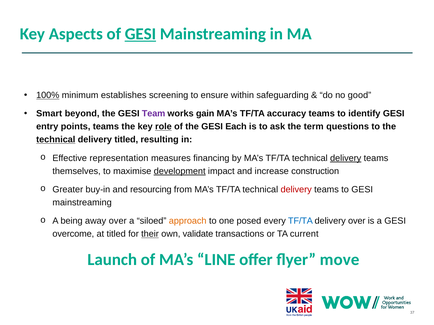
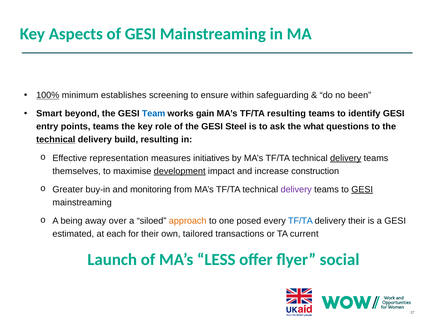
GESI underline: present -> none (140, 34)
good: good -> been (360, 95)
Team colour: purple -> blue (154, 114)
TF/TA accuracy: accuracy -> resulting (287, 114)
role underline: present -> none (163, 127)
Each: Each -> Steel (236, 127)
term: term -> what (314, 127)
delivery titled: titled -> build (126, 140)
financing: financing -> initiatives (211, 158)
resourcing: resourcing -> monitoring (151, 190)
delivery colour: red -> purple (296, 190)
GESI underline: none -> present (362, 190)
delivery over: over -> their (357, 221)
overcome: overcome -> estimated (73, 234)
at titled: titled -> each (116, 234)
their underline: present -> none (150, 234)
validate: validate -> tailored (198, 234)
LINE: LINE -> LESS (216, 260)
move: move -> social (340, 260)
